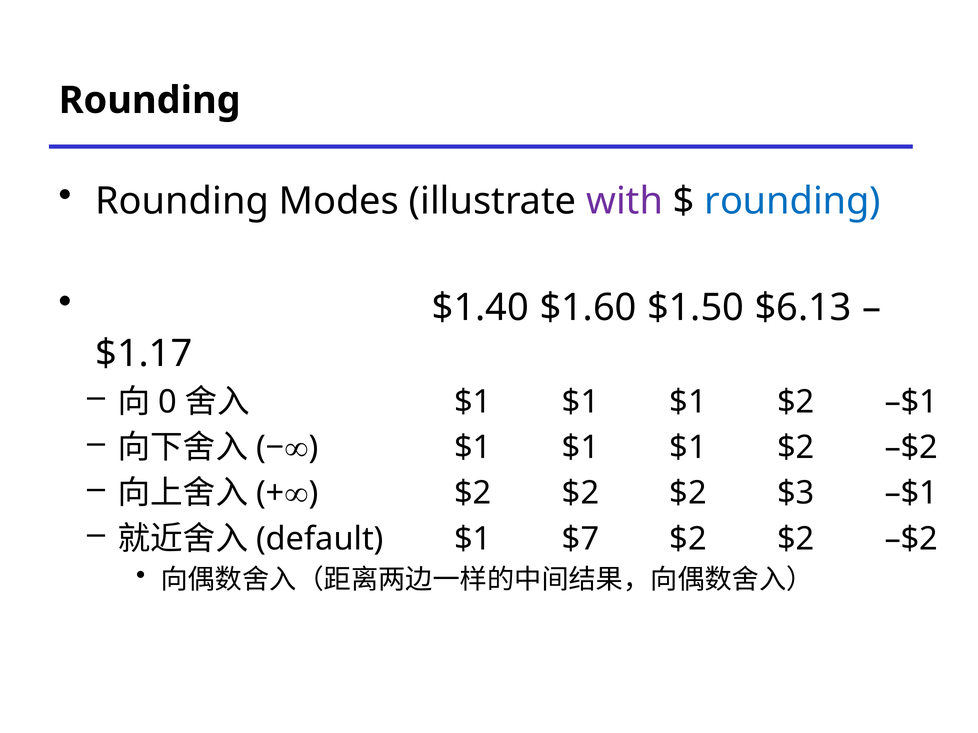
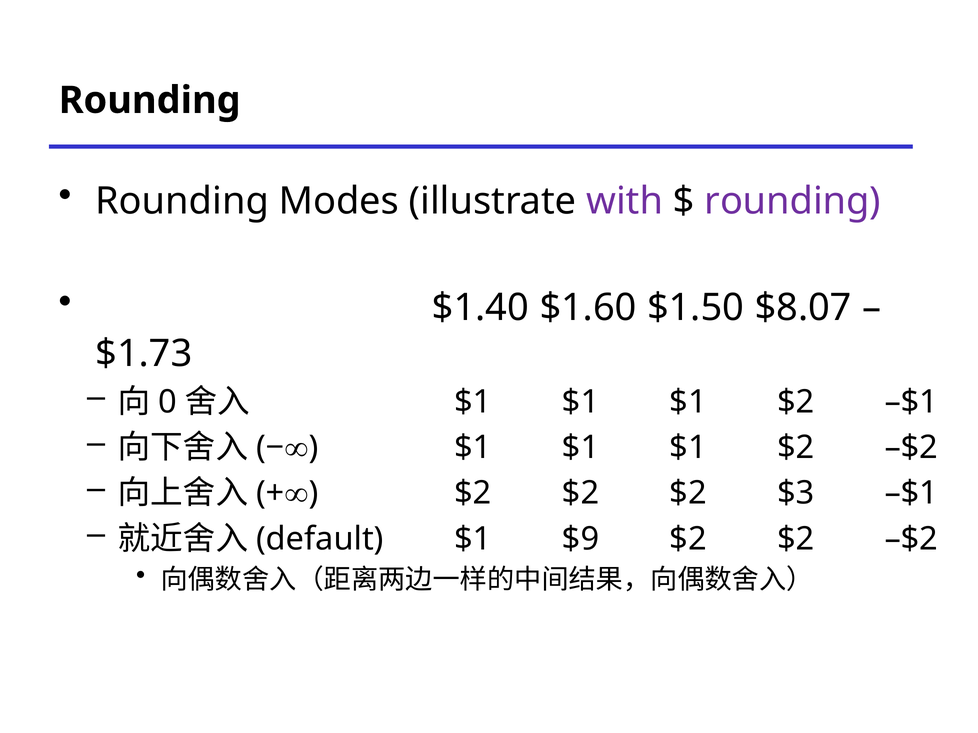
rounding colour: blue -> purple (793, 202)
$6.13: $6.13 -> $8.07 (803, 308)
$1.17: $1.17 -> $1.73 (144, 354)
$7: $7 -> $9 (581, 539)
